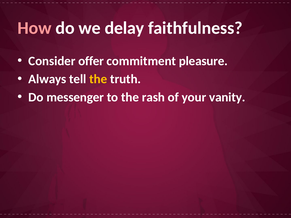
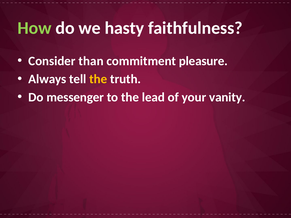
How colour: pink -> light green (34, 28)
delay: delay -> hasty (124, 28)
offer: offer -> than (91, 61)
rash: rash -> lead (153, 97)
